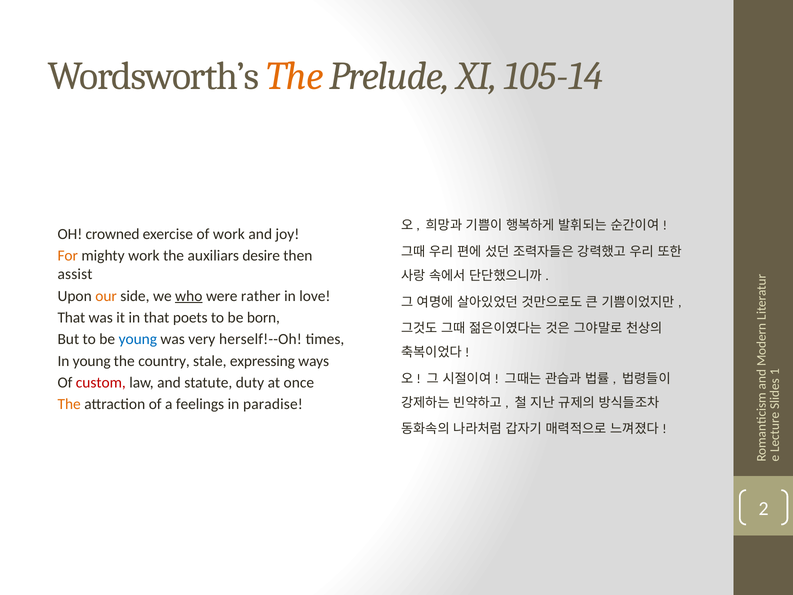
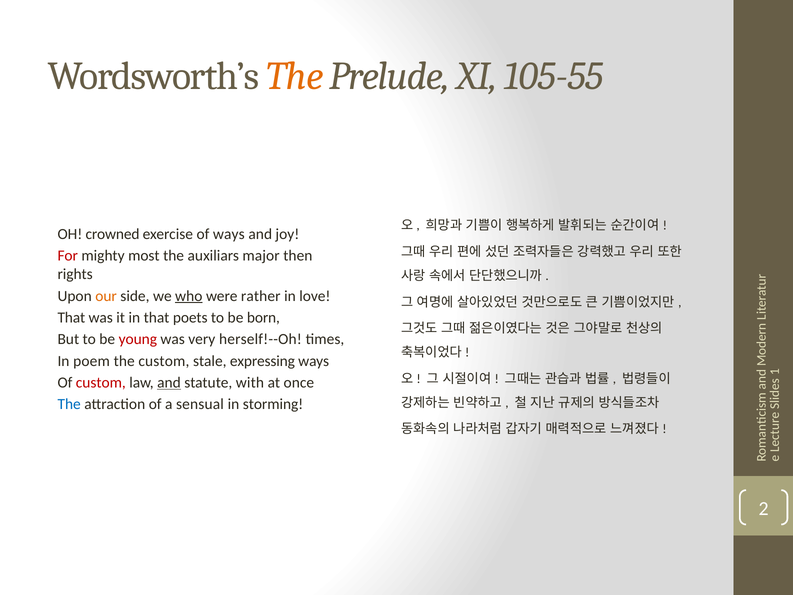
105-14: 105-14 -> 105-55 (553, 76)
of work: work -> ways (229, 234)
For colour: orange -> red (68, 256)
mighty work: work -> most (144, 256)
desire: desire -> major (261, 256)
assist: assist -> rights (75, 274)
young colour: blue -> red (138, 339)
In young: young -> poem (92, 361)
the country: country -> custom (164, 361)
and underline: none -> present (169, 382)
duty: duty -> with (250, 382)
The colour: orange -> blue (69, 404)
feelings: feelings -> sensual (200, 404)
paradise: paradise -> storming (273, 404)
